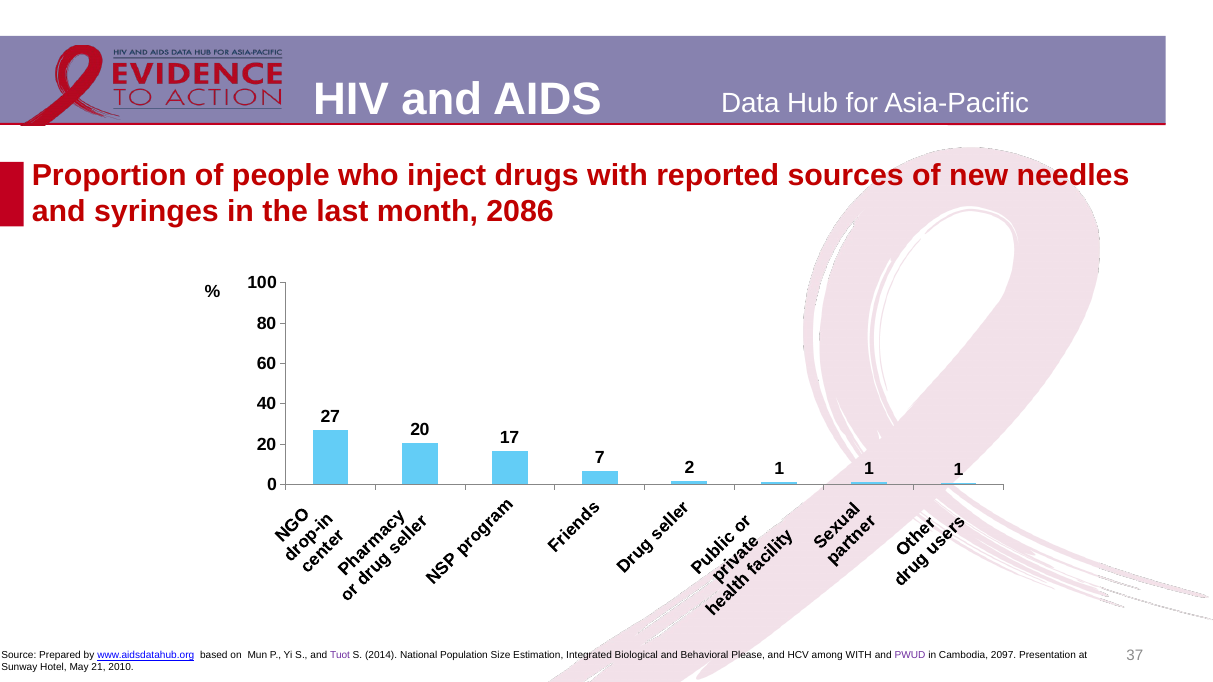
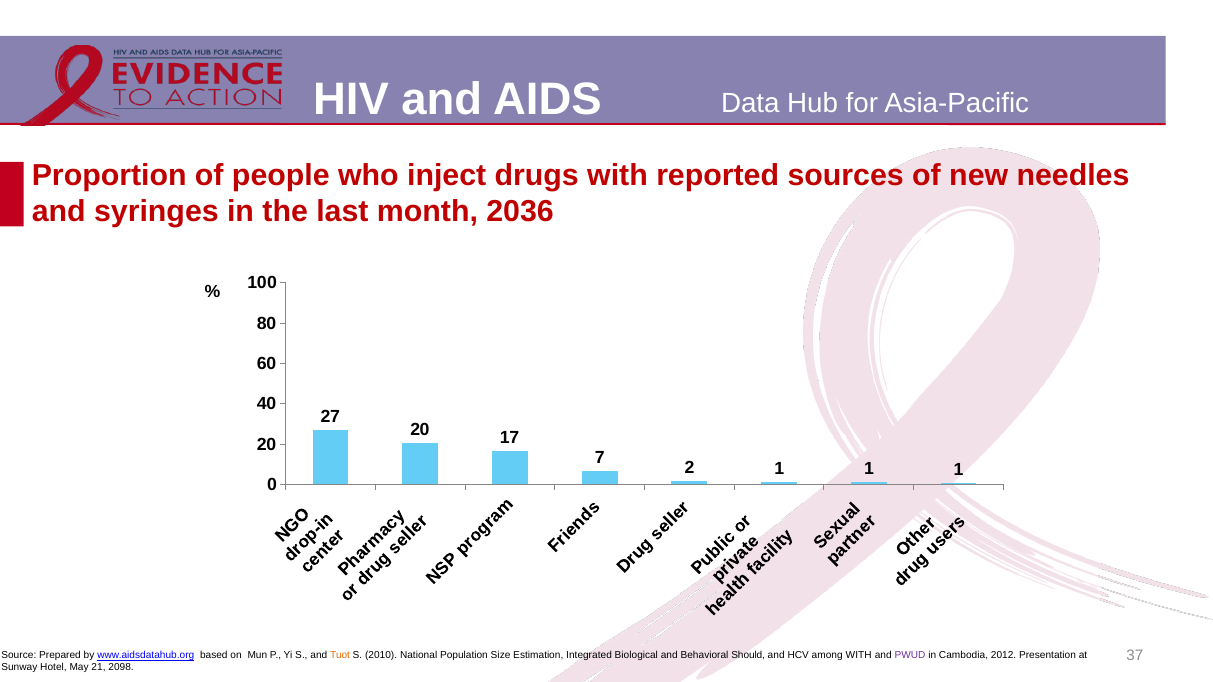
2086: 2086 -> 2036 (520, 212)
Tuot colour: purple -> orange (340, 656)
2014: 2014 -> 2010 (381, 656)
Please: Please -> Should (748, 656)
2097: 2097 -> 2012 (1004, 656)
2010: 2010 -> 2098 (121, 668)
